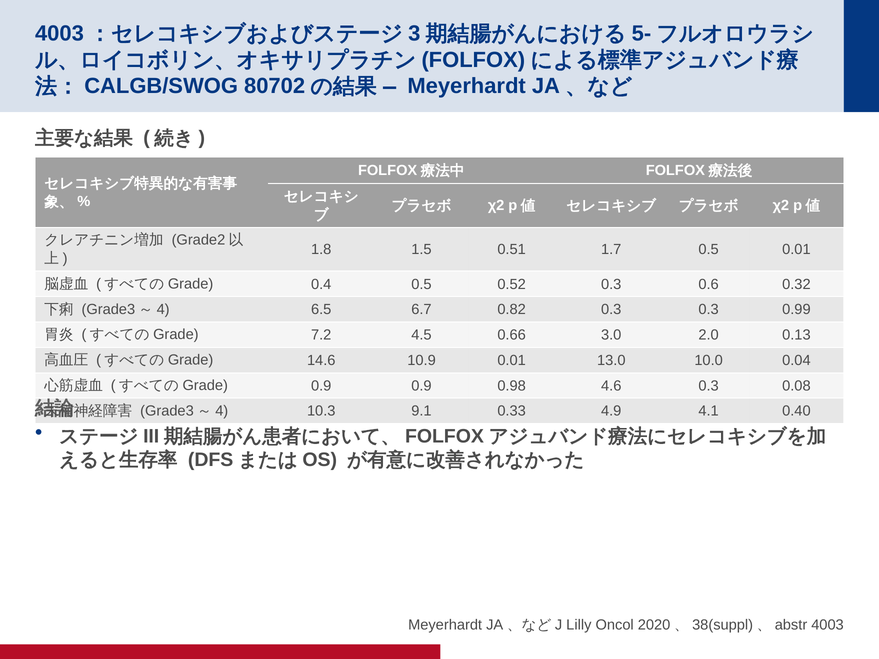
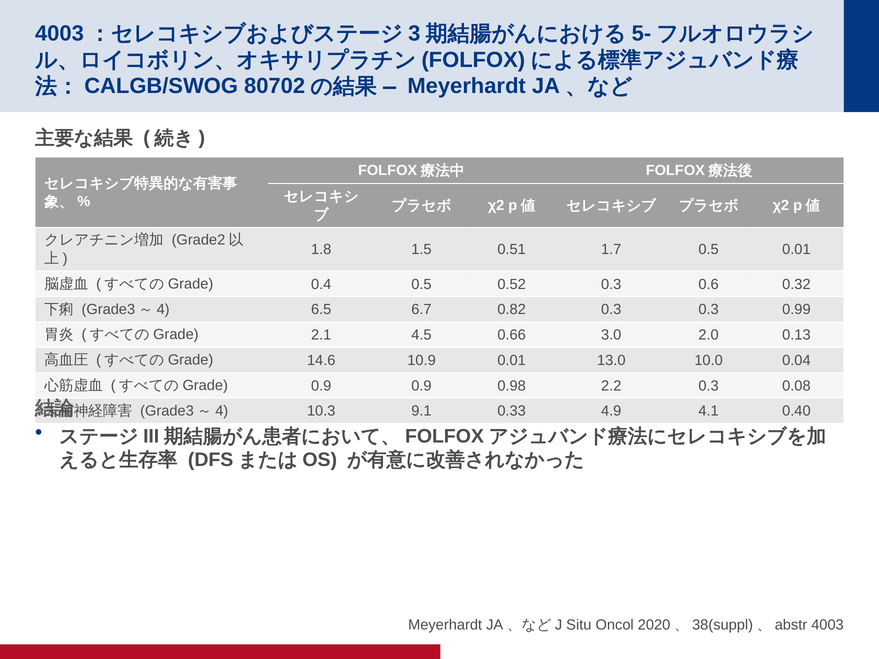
7.2: 7.2 -> 2.1 (321, 335)
4.6: 4.6 -> 2.2 (611, 386)
Lilly: Lilly -> Situ (579, 625)
